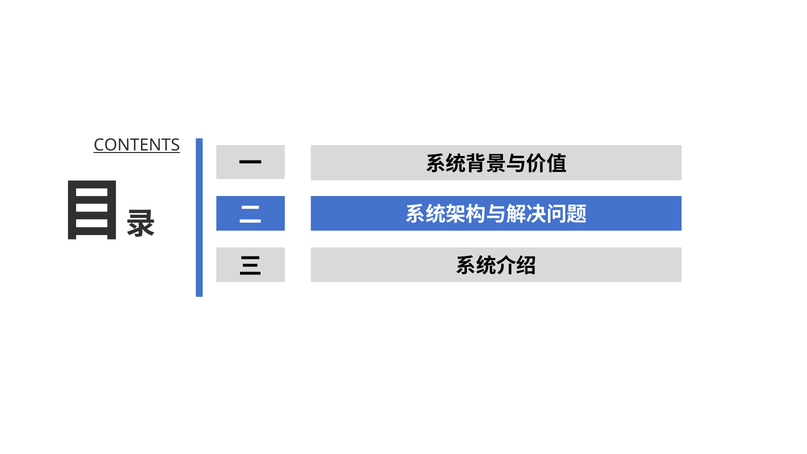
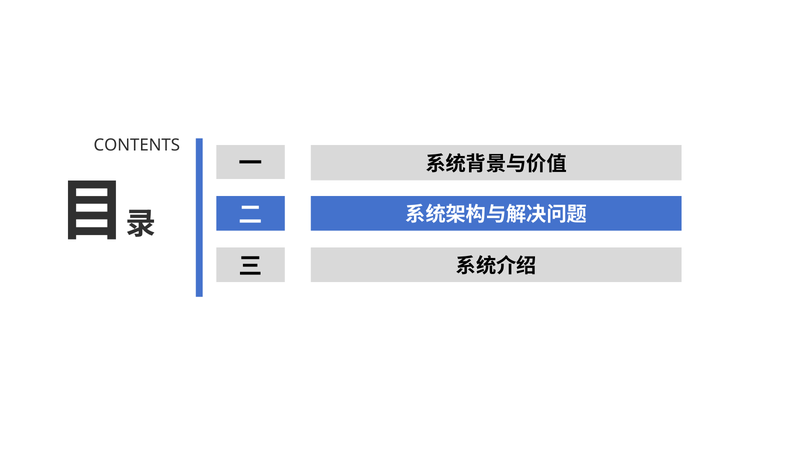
CONTENTS underline: present -> none (137, 145)
